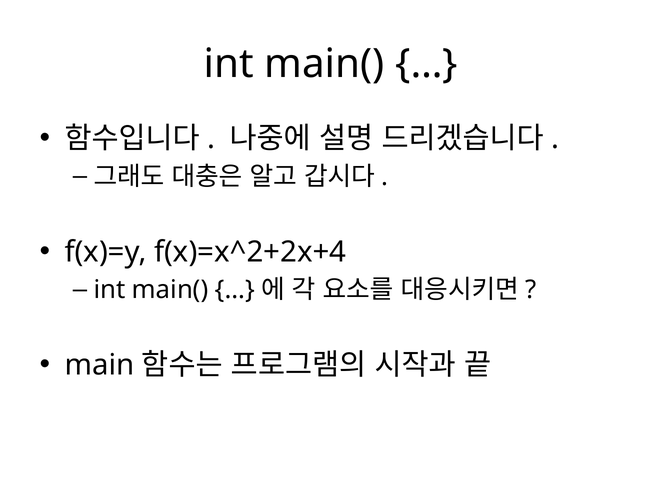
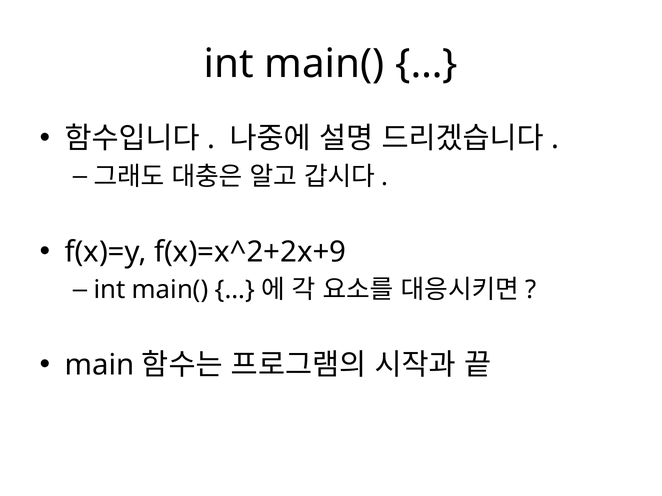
f(x)=x^2+2x+4: f(x)=x^2+2x+4 -> f(x)=x^2+2x+9 (250, 252)
